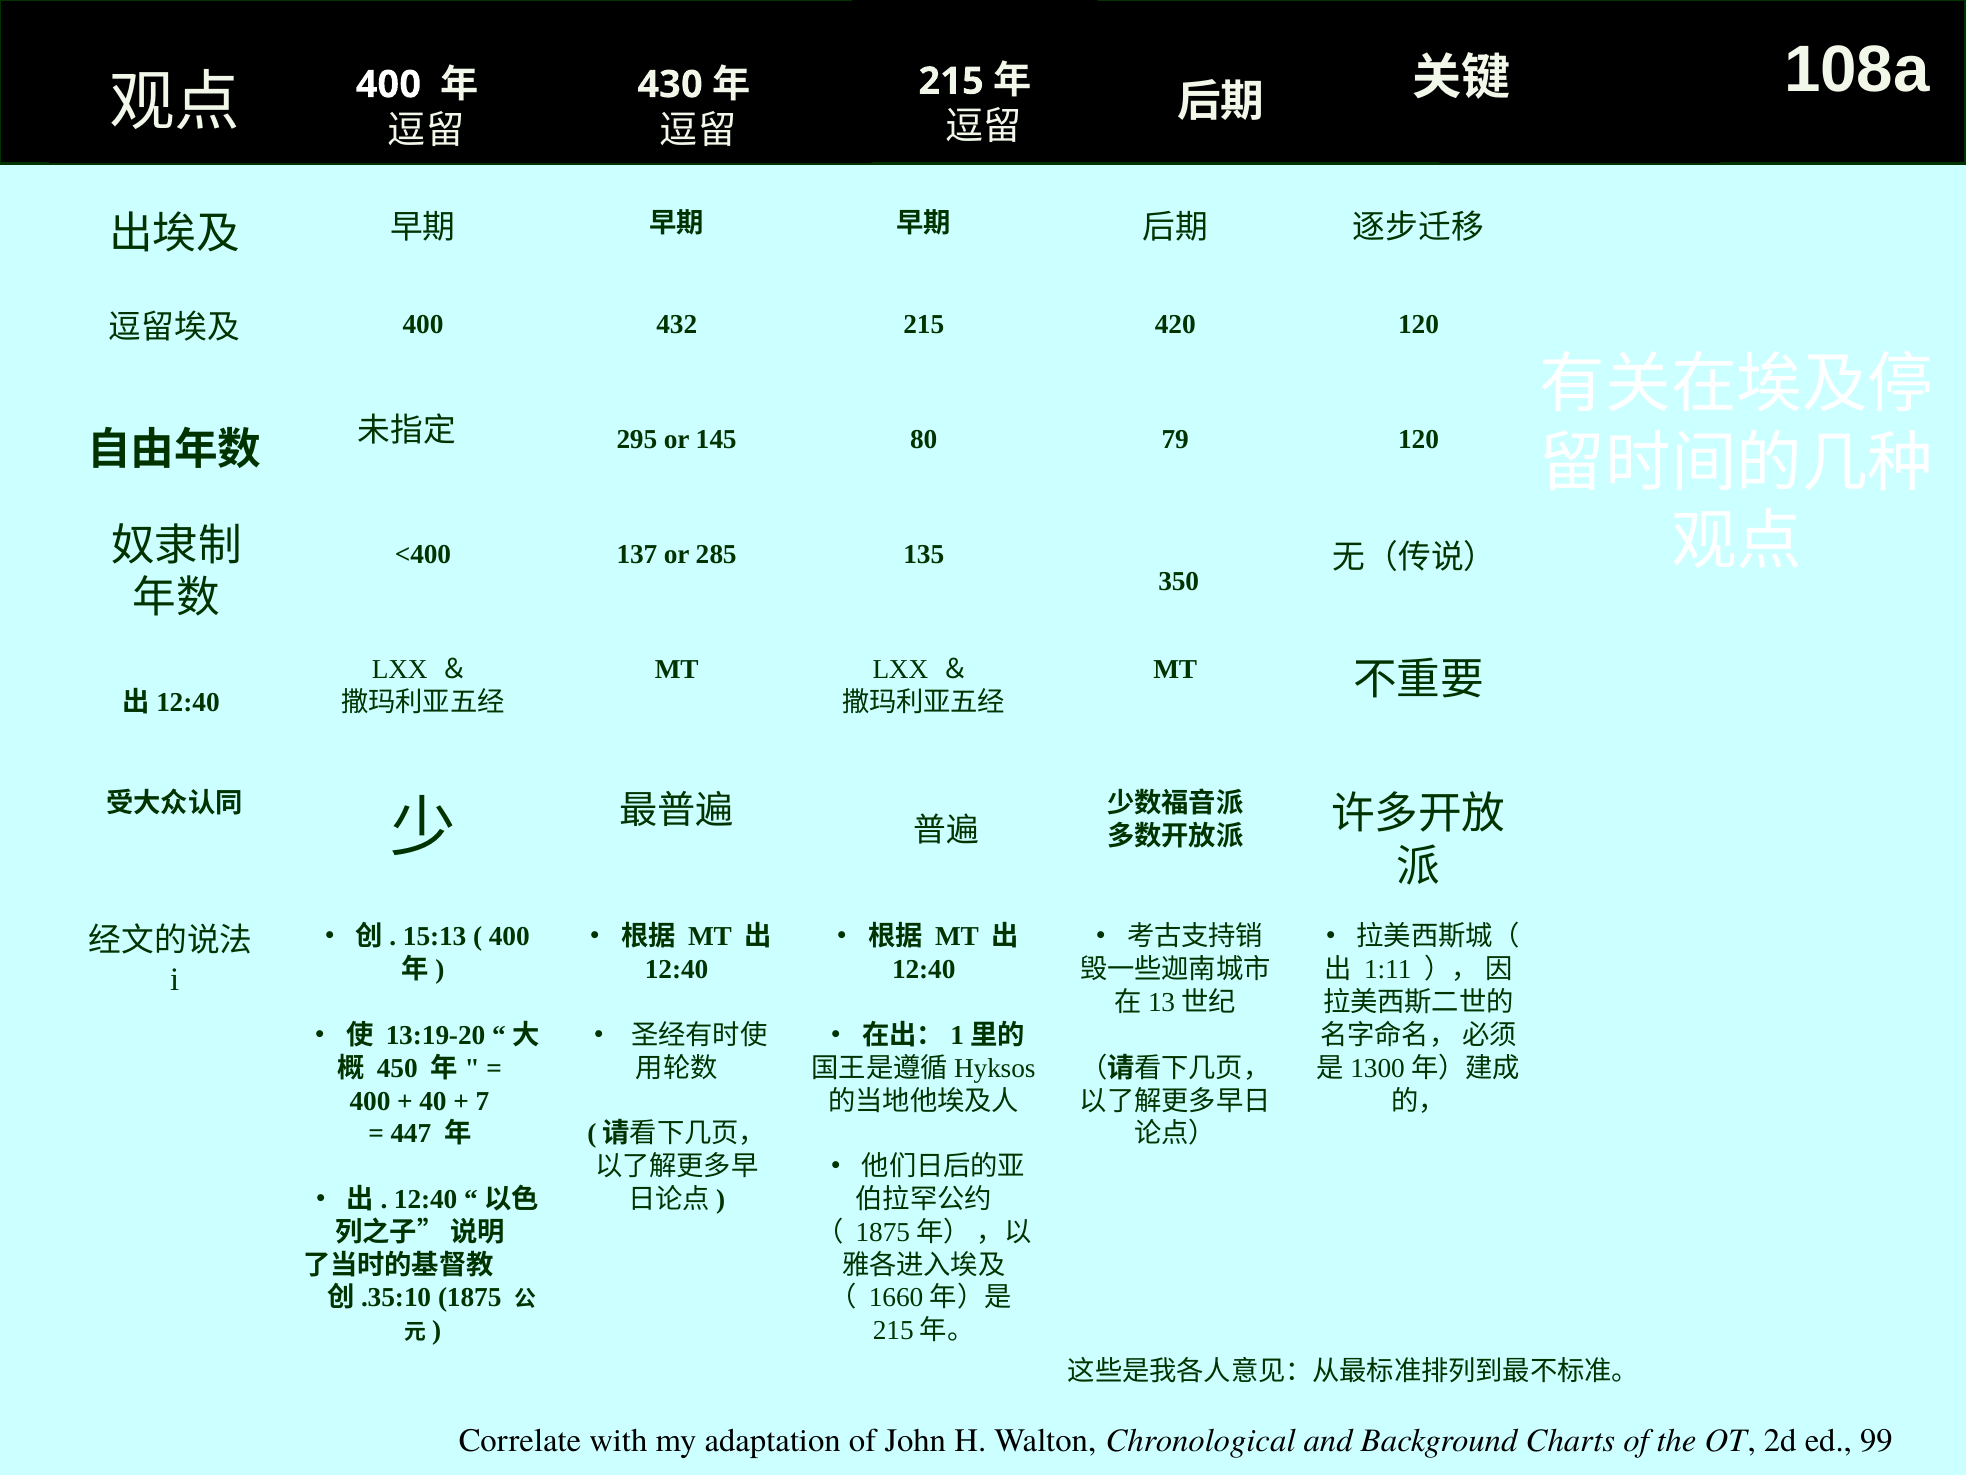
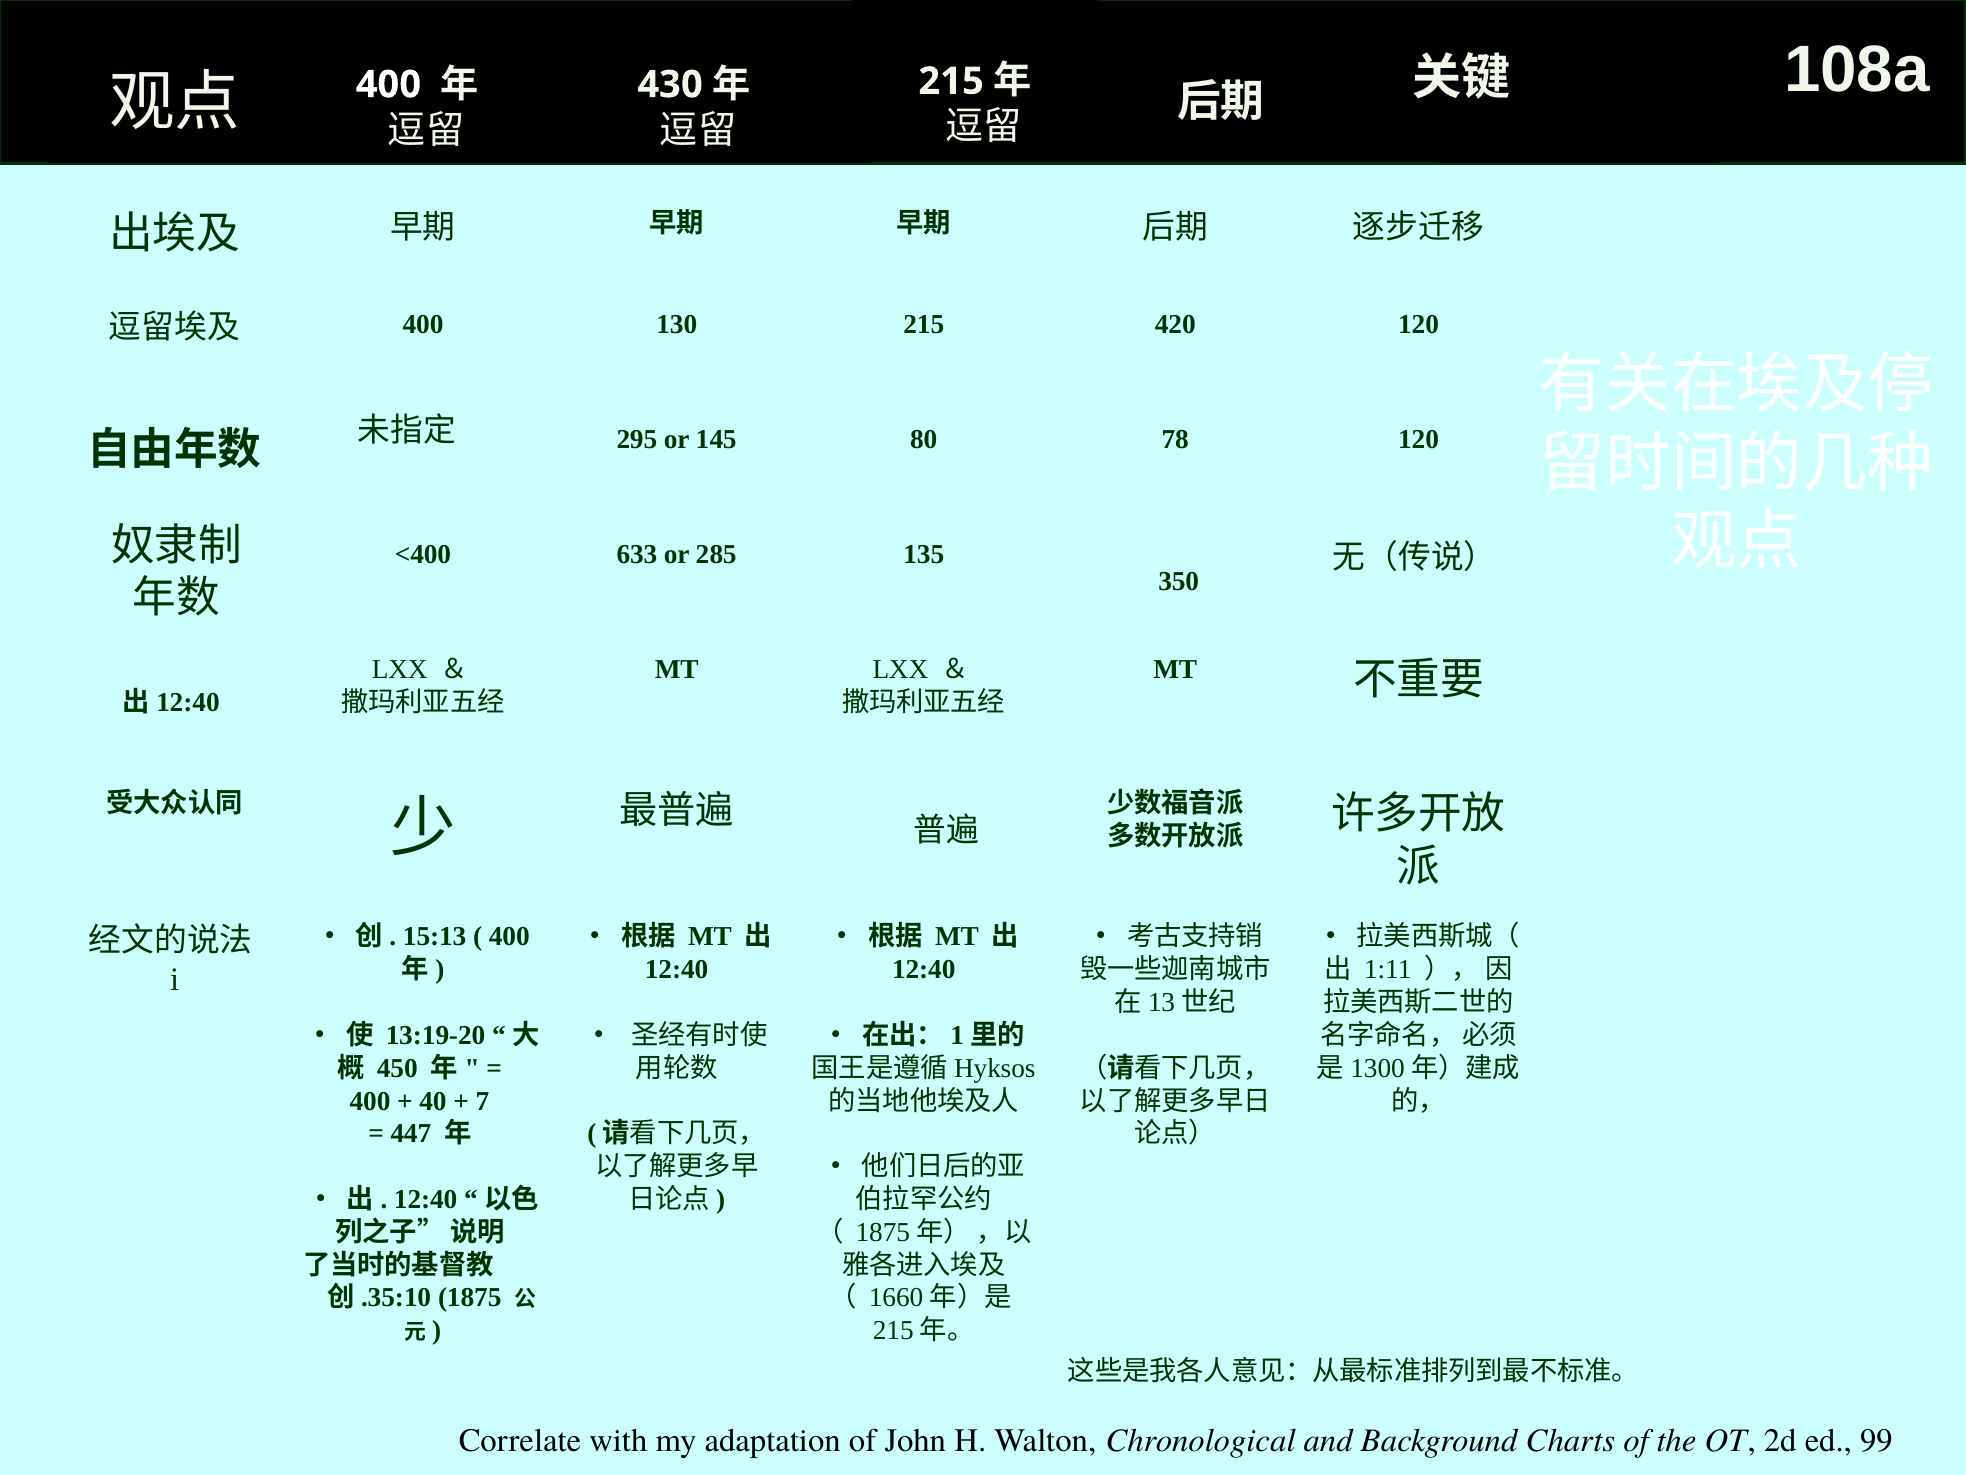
432: 432 -> 130 (677, 324)
79: 79 -> 78 (1175, 439)
137: 137 -> 633 (637, 554)
